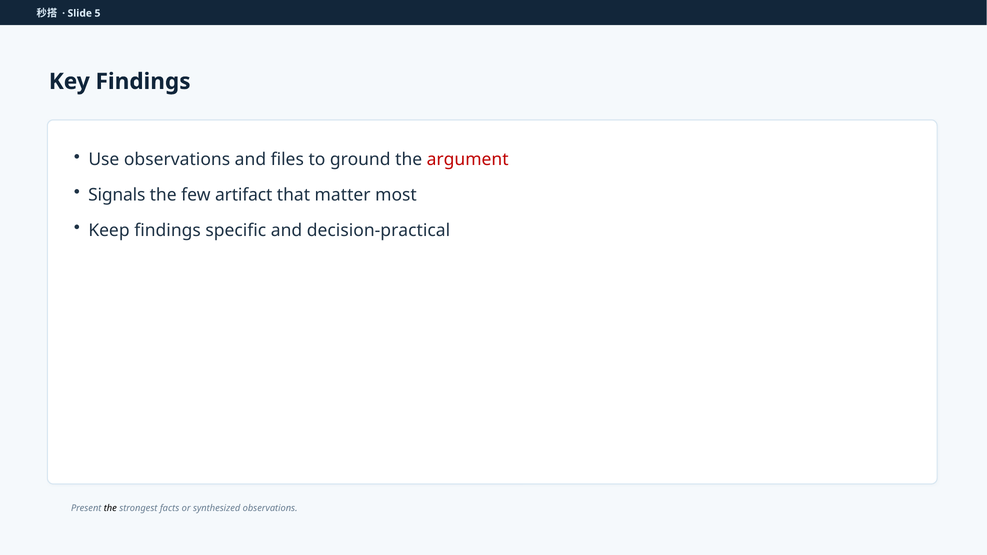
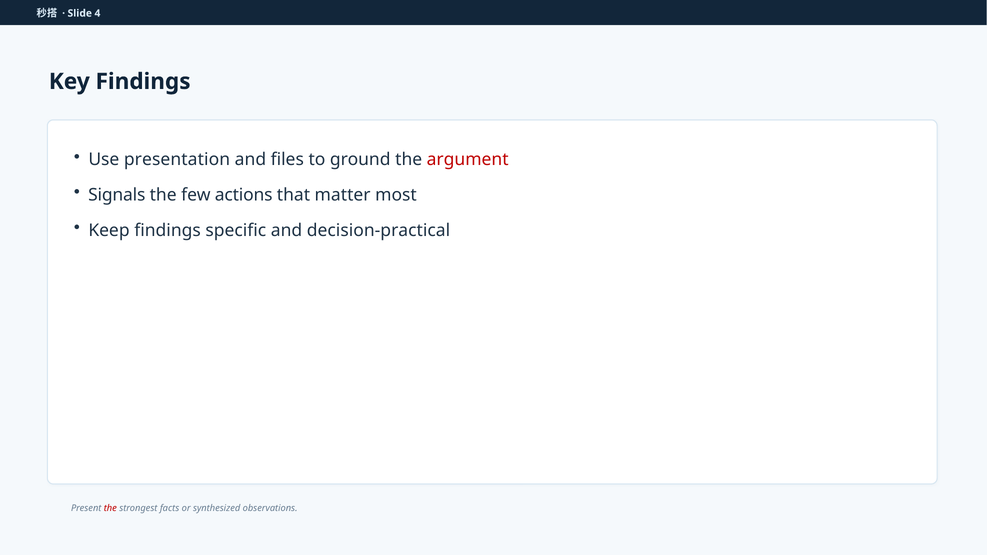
5: 5 -> 4 (97, 13)
Use observations: observations -> presentation (177, 160)
artifact: artifact -> actions (244, 195)
the colour: black -> red (110, 508)
